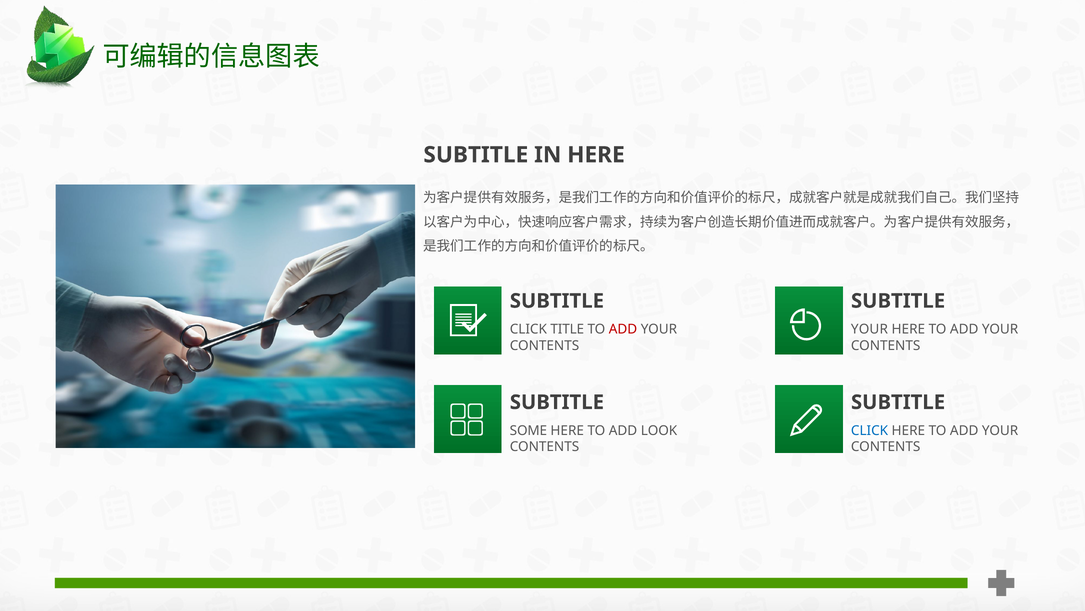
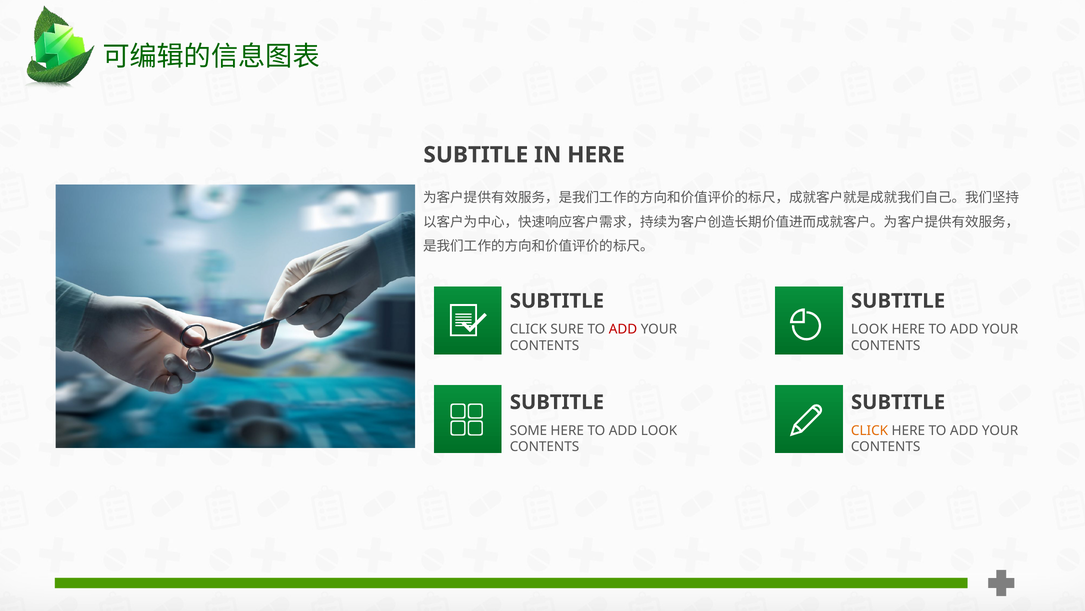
TITLE: TITLE -> SURE (567, 329)
YOUR: YOUR -> LOOK (869, 329)
CLICK colour: blue -> orange (870, 430)
